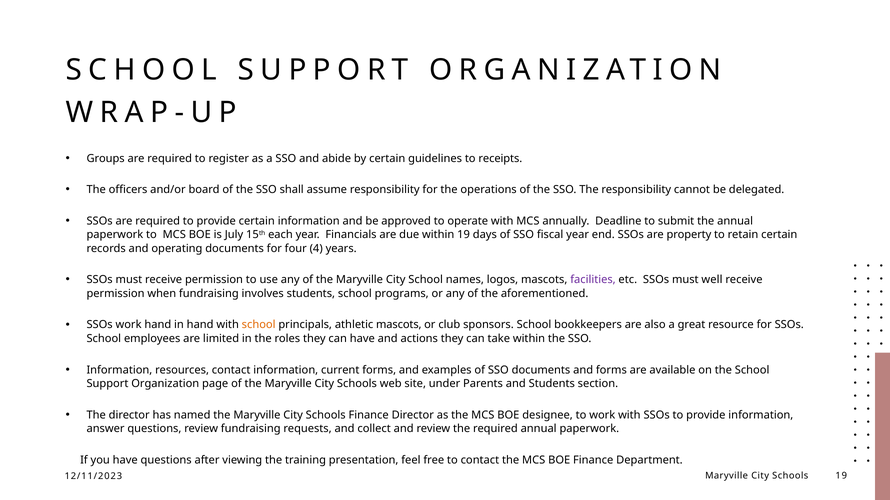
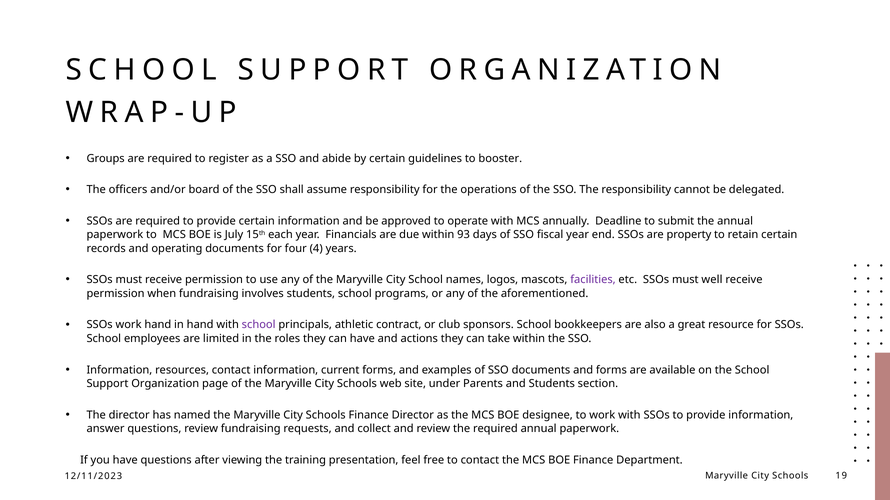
receipts: receipts -> booster (500, 159)
within 19: 19 -> 93 (464, 235)
school colour: orange -> purple (259, 325)
athletic mascots: mascots -> contract (399, 325)
